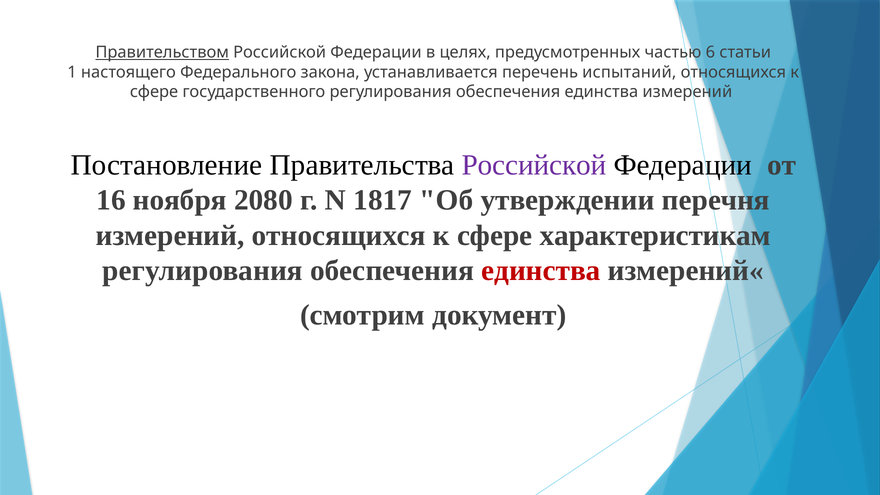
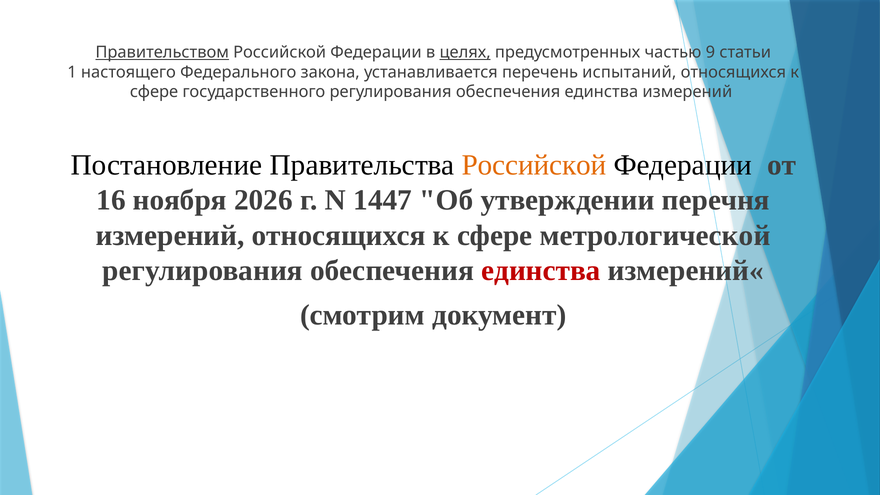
целях underline: none -> present (465, 52)
6: 6 -> 9 (710, 52)
Российской colour: purple -> orange (534, 165)
2080: 2080 -> 2026 (263, 200)
1817: 1817 -> 1447 (383, 200)
характеристикам: характеристикам -> метрологической (655, 235)
